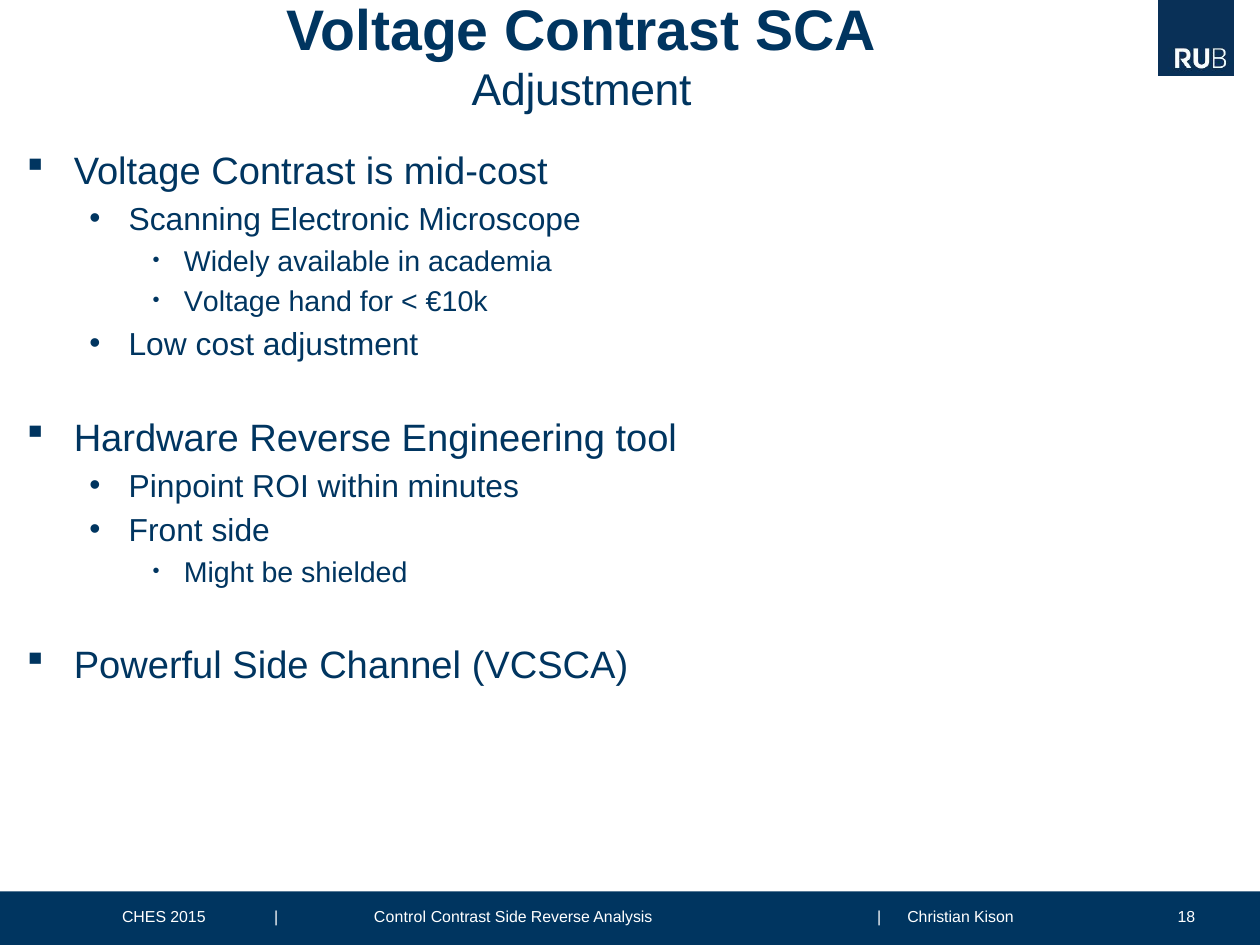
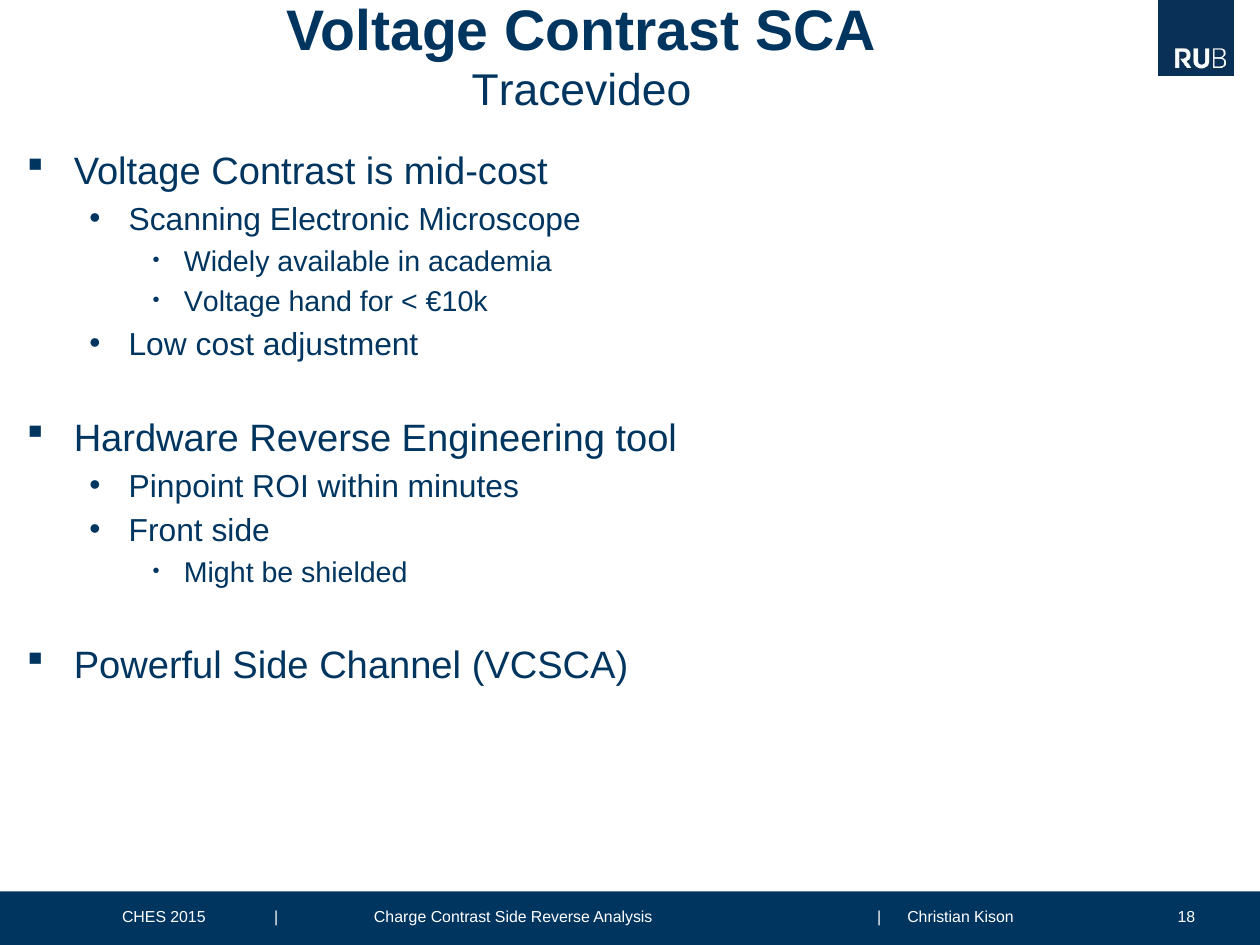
Adjustment: Adjustment -> Tracevideo (582, 91)
Control: Control -> Charge (400, 917)
